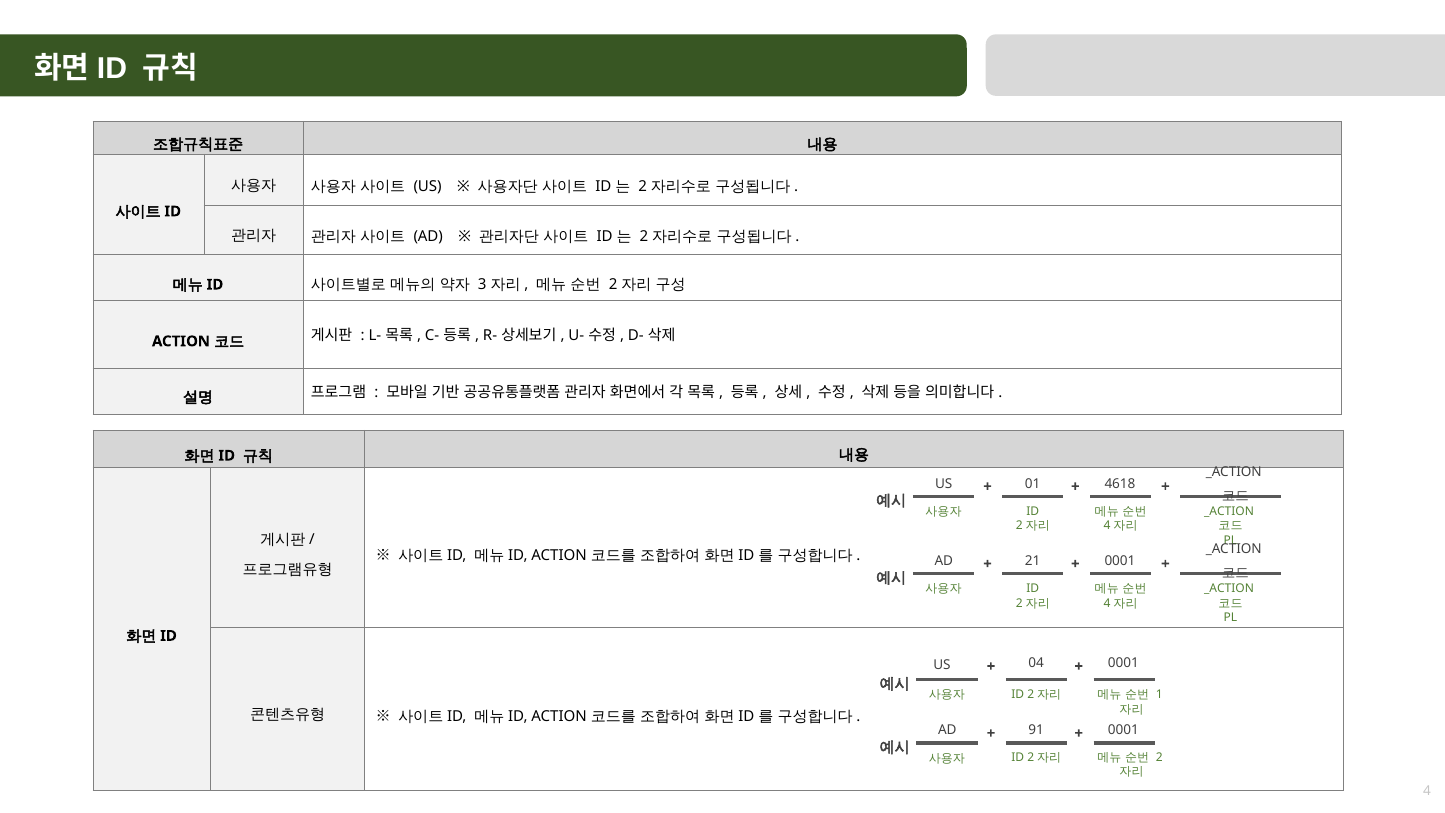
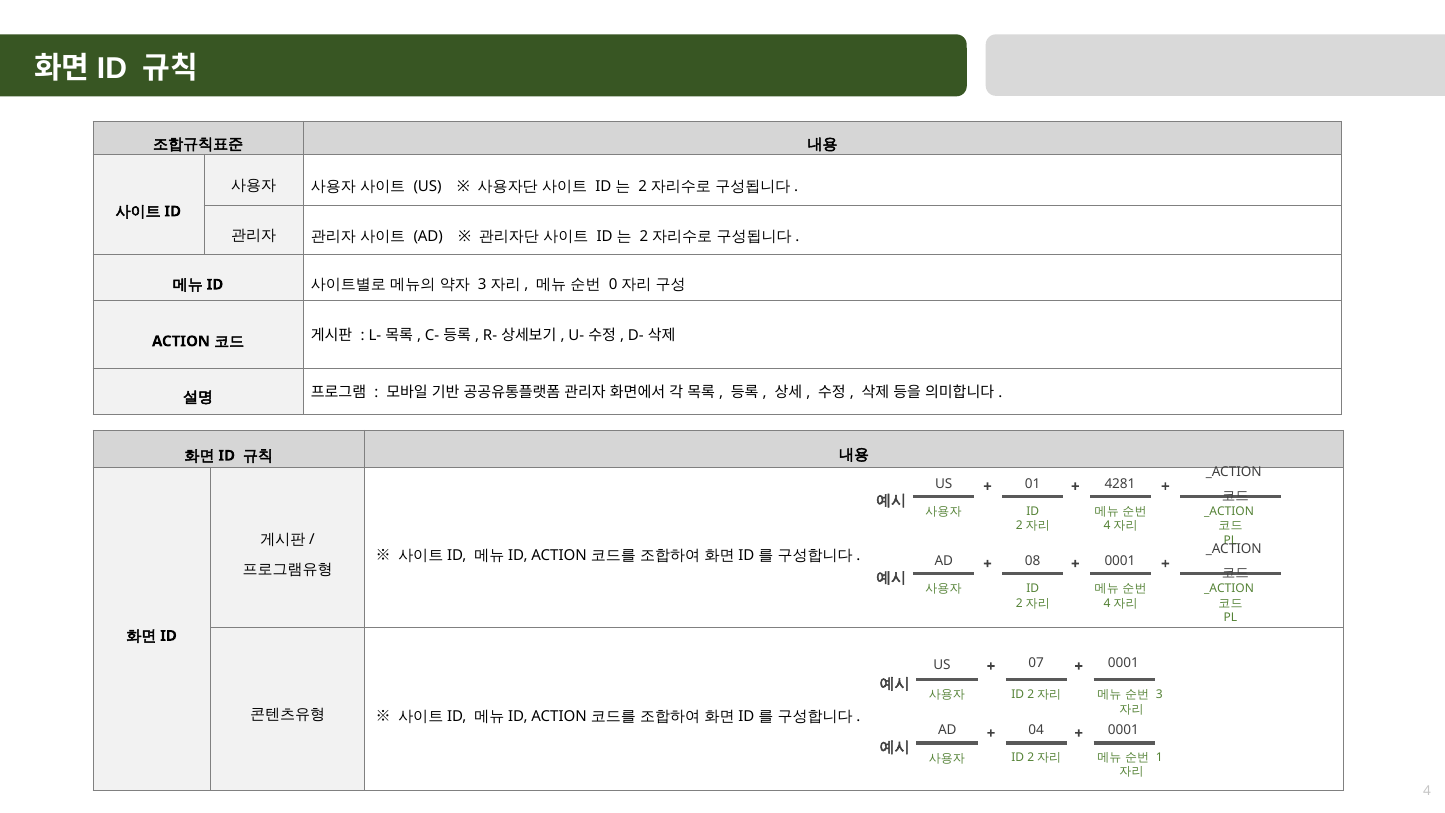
2: 2 -> 0 (613, 285)
4618: 4618 -> 4281 (1120, 484)
21: 21 -> 08 (1033, 561)
04: 04 -> 07 (1036, 663)
1: 1 -> 3 (1159, 695)
91: 91 -> 04 (1036, 730)
2: 2 -> 1 (1159, 757)
